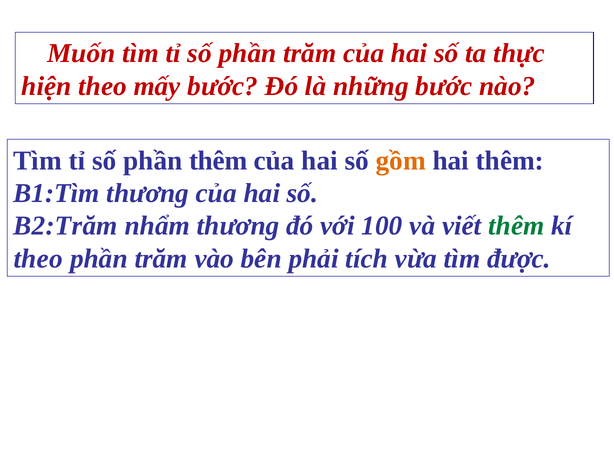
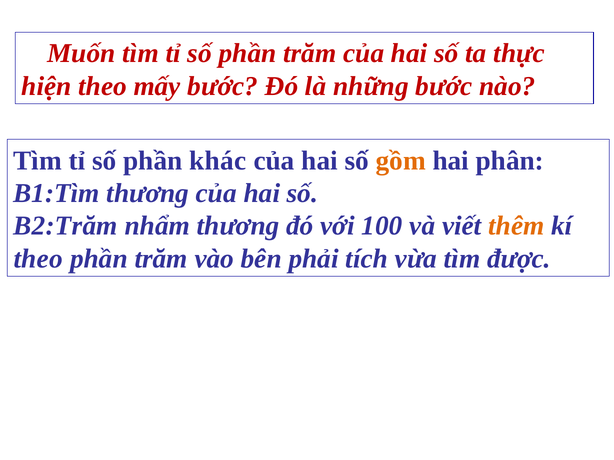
phần thêm: thêm -> khác (218, 161)
hai thêm: thêm -> phân (510, 161)
thêm colour: green -> orange (516, 226)
